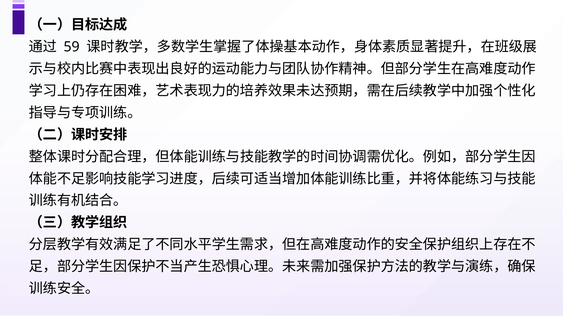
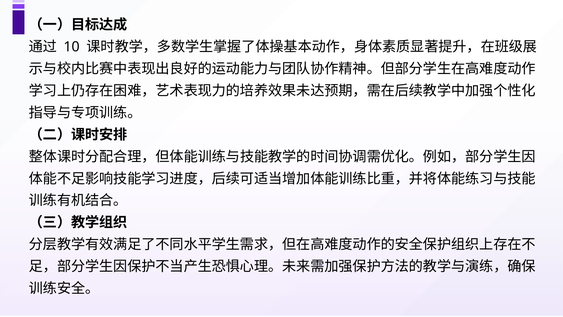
59: 59 -> 10 (72, 47)
